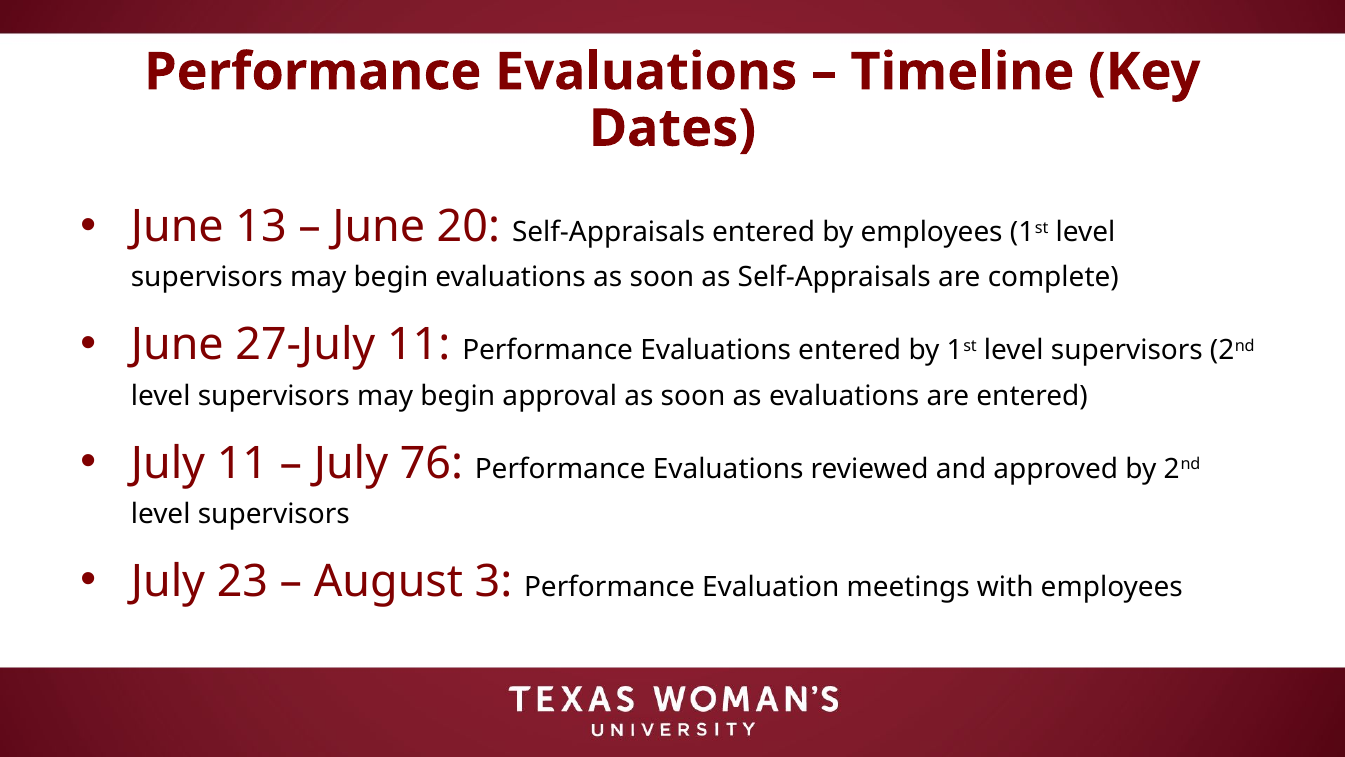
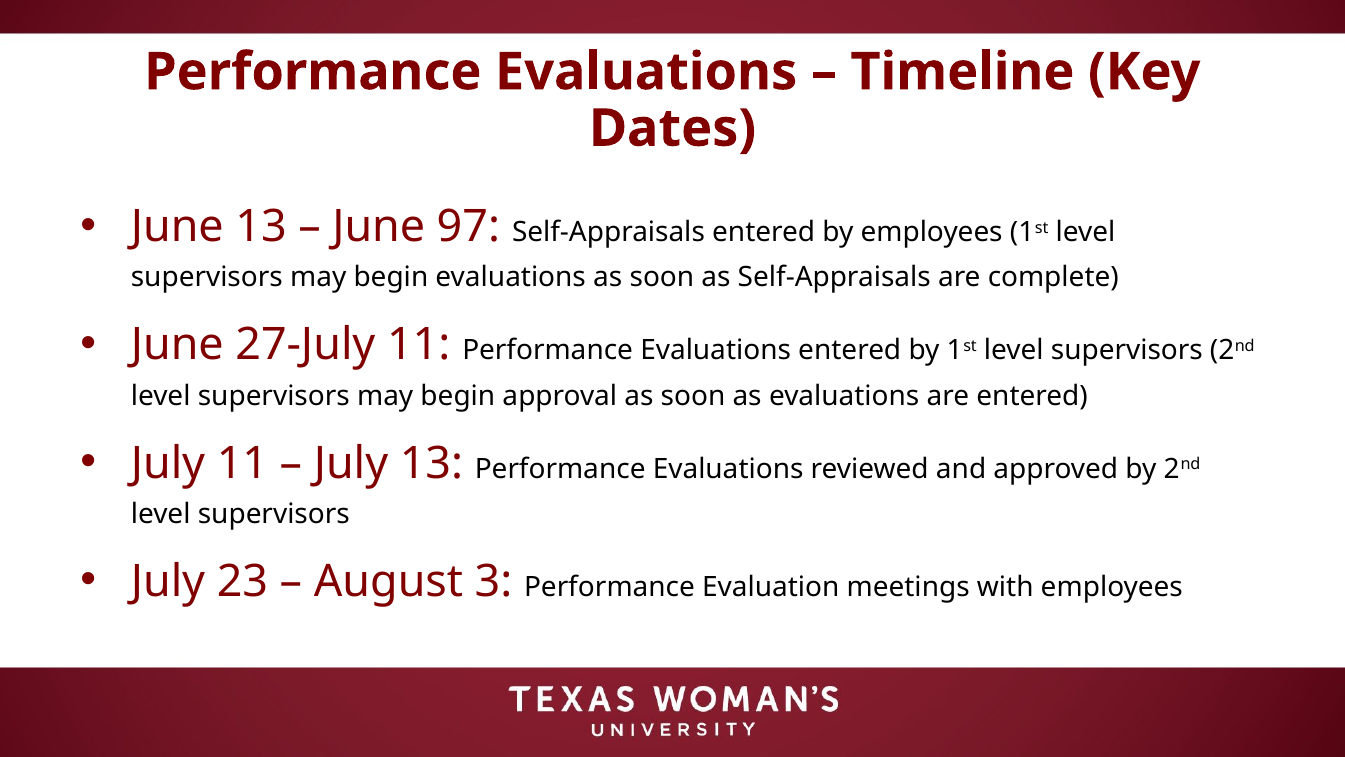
20: 20 -> 97 (468, 227)
July 76: 76 -> 13 (431, 463)
